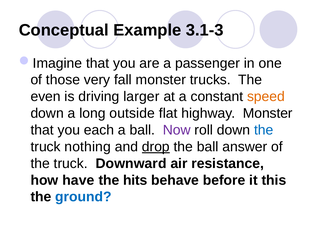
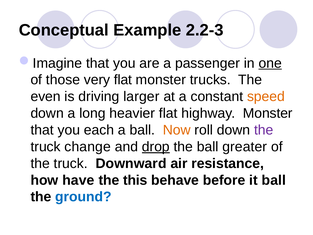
3.1-3: 3.1-3 -> 2.2-3 (205, 30)
one underline: none -> present (270, 63)
very fall: fall -> flat (123, 80)
outside: outside -> heavier (132, 113)
Now colour: purple -> orange (177, 130)
the colour: blue -> purple (264, 130)
nothing: nothing -> change (88, 147)
answer: answer -> greater (245, 147)
hits: hits -> this (135, 180)
it this: this -> ball (274, 180)
